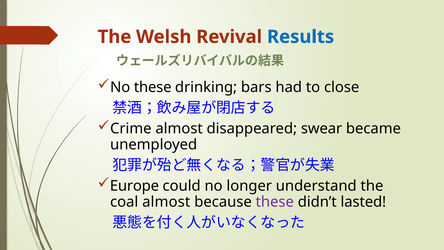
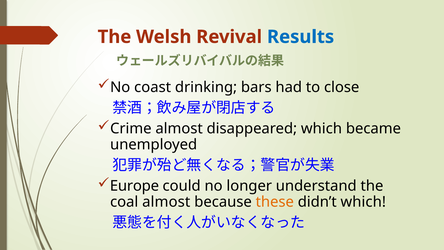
No these: these -> coast (153, 87)
disappeared swear: swear -> which (321, 129)
these colour: purple -> orange (275, 202)
didn’t lasted: lasted -> which (363, 202)
